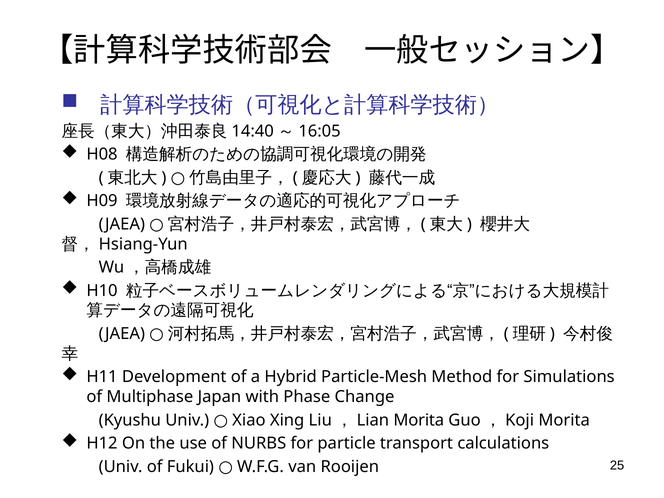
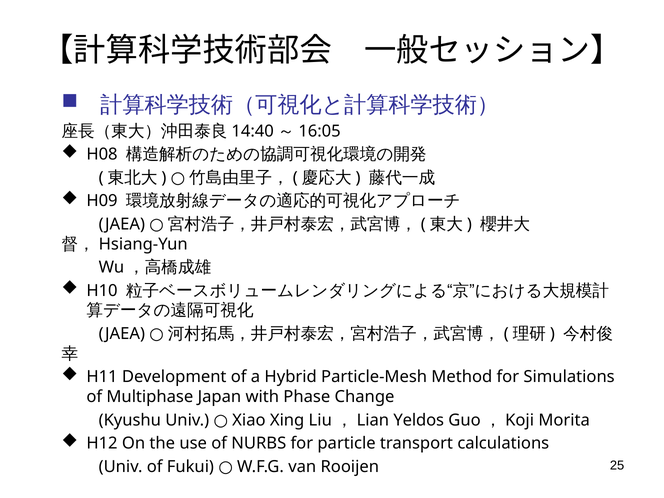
Morita: Morita -> Yeldos (419, 420)
